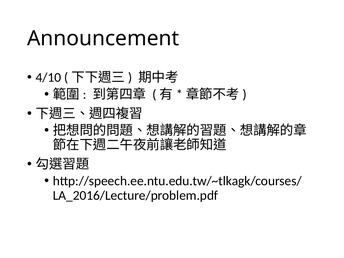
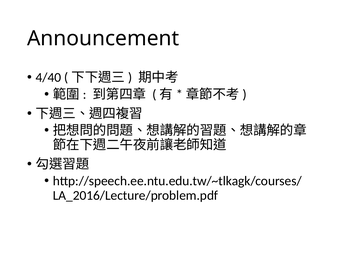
4/10: 4/10 -> 4/40 (48, 78)
